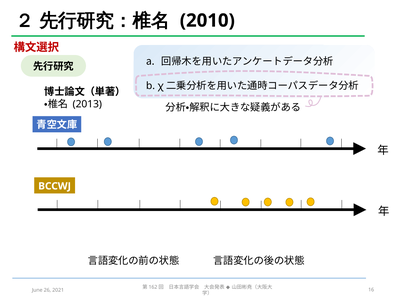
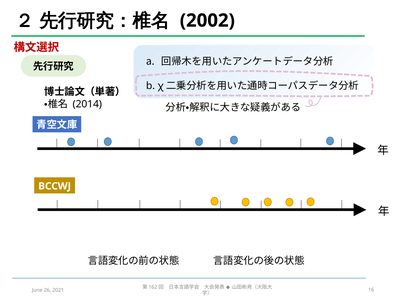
2010: 2010 -> 2002 (207, 21)
2013: 2013 -> 2014 (87, 104)
